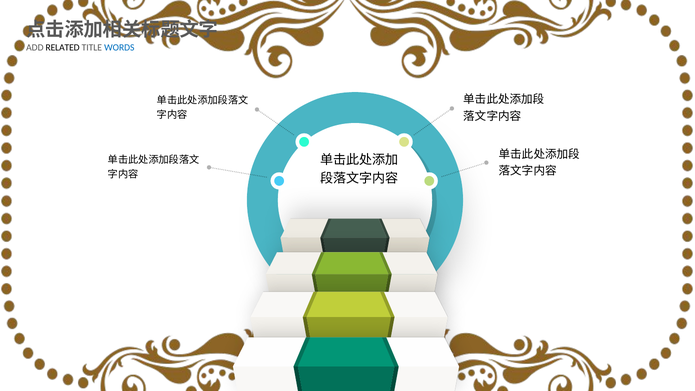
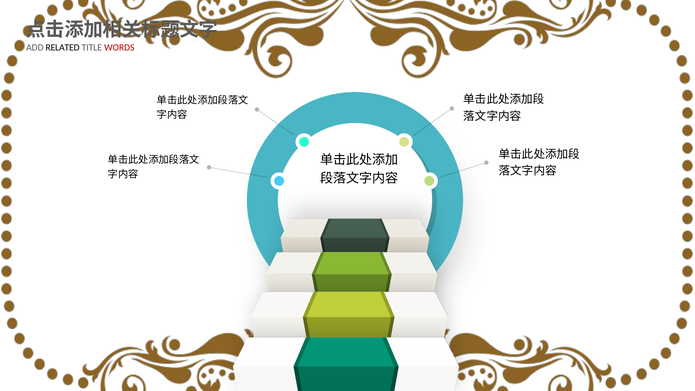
WORDS colour: blue -> red (119, 48)
